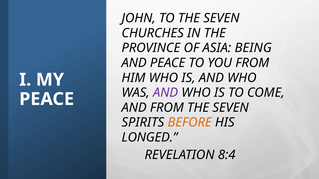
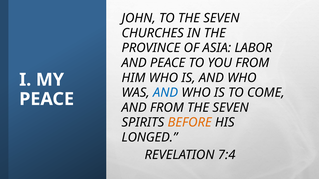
BEING: BEING -> LABOR (253, 48)
AND colour: purple -> blue (166, 93)
8:4: 8:4 -> 7:4 (227, 155)
